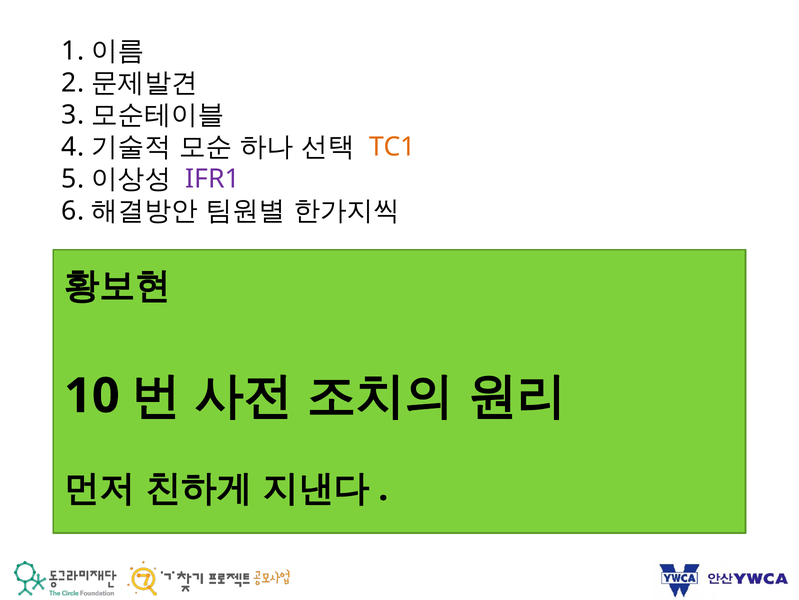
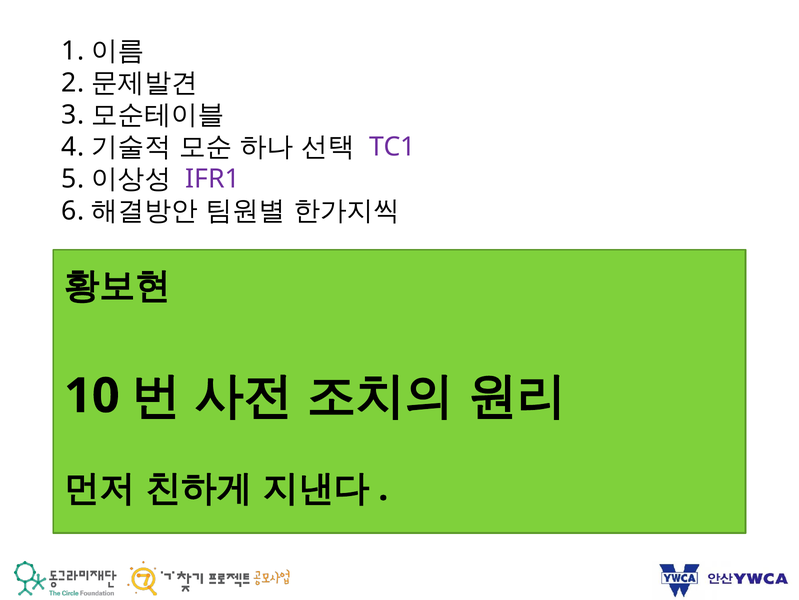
TC1 colour: orange -> purple (392, 147)
